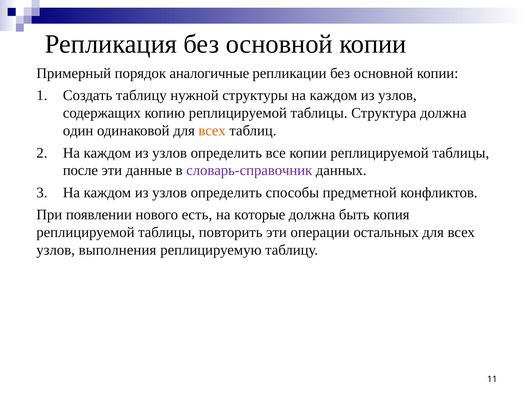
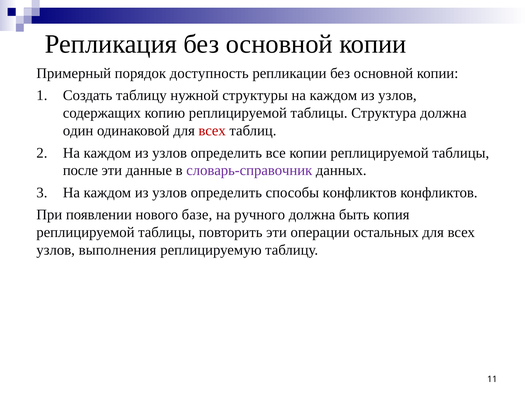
аналогичные: аналогичные -> доступность (209, 73)
всех colour: orange -> red (212, 131)
способы предметной: предметной -> конфликтов (360, 192)
есть: есть -> базе (197, 214)
которые: которые -> ручного (260, 214)
